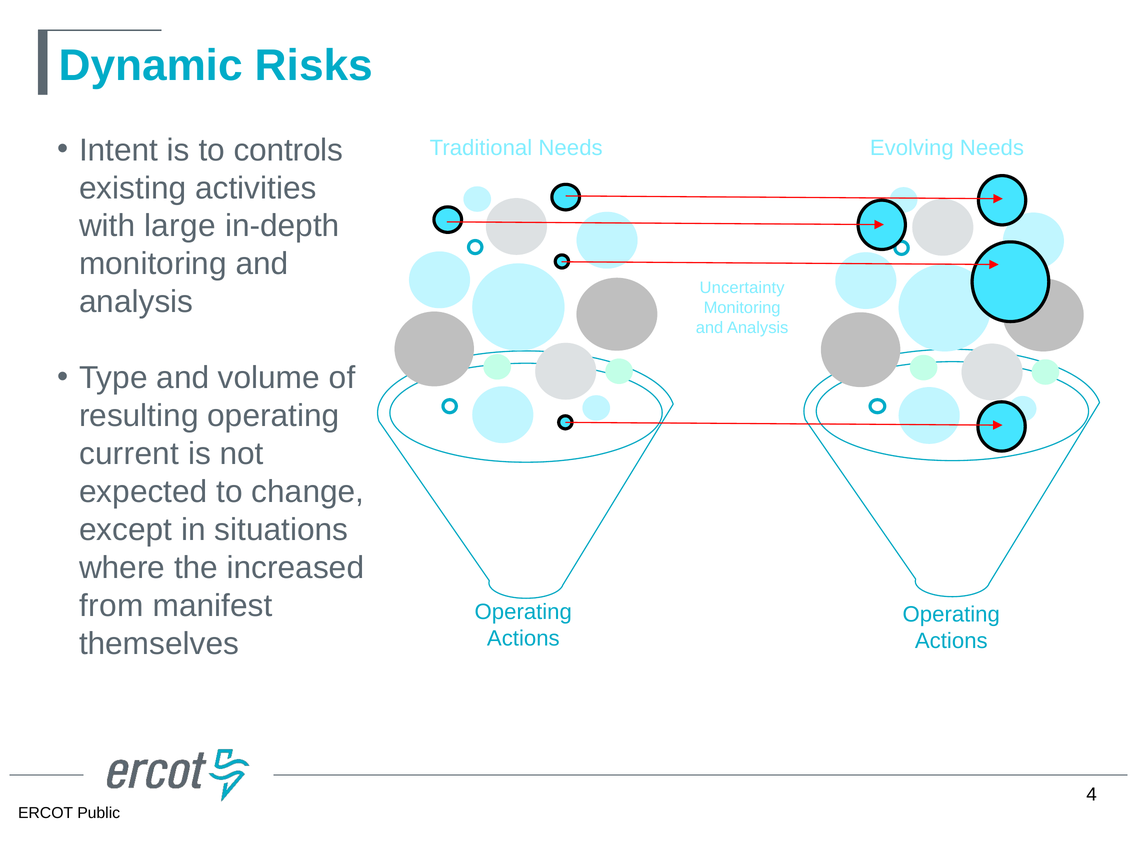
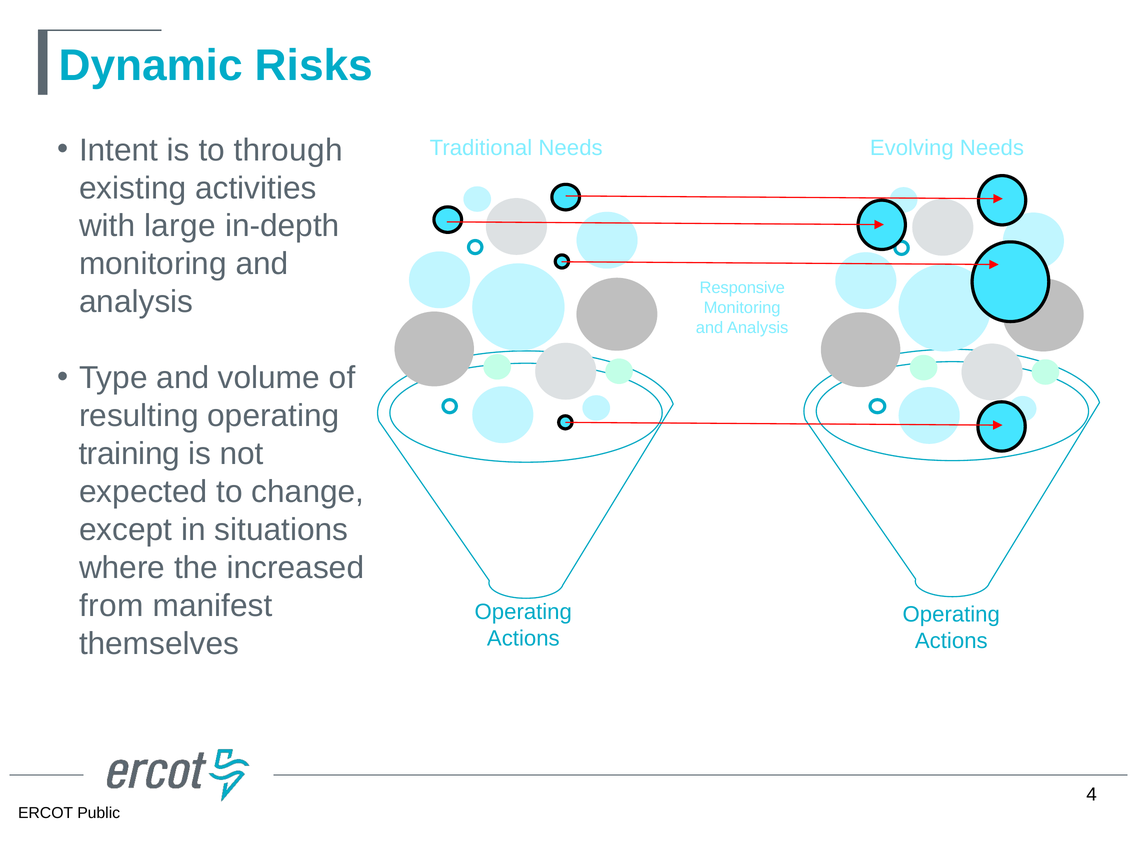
controls: controls -> through (288, 150)
Uncertainty: Uncertainty -> Responsive (742, 288)
current: current -> training (129, 454)
